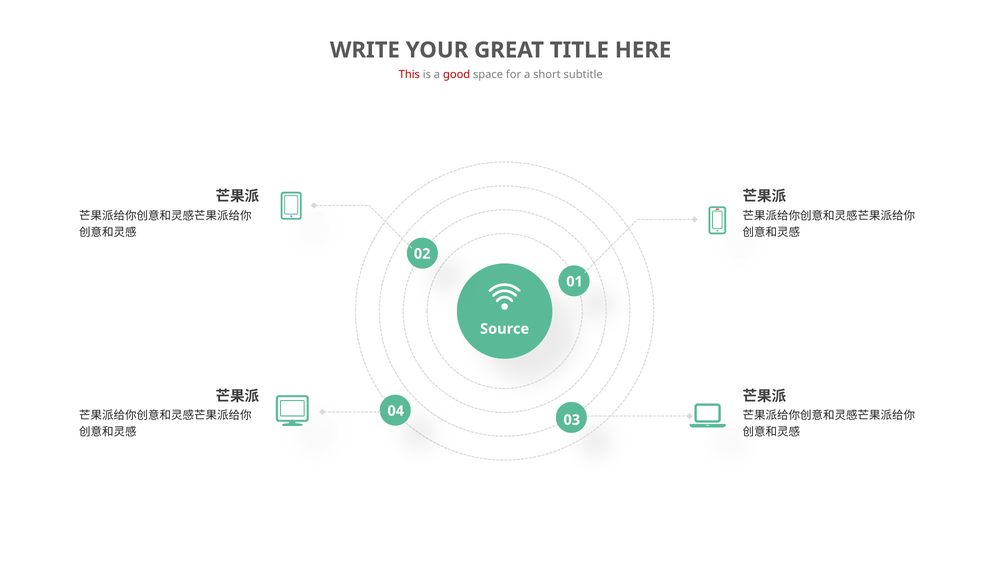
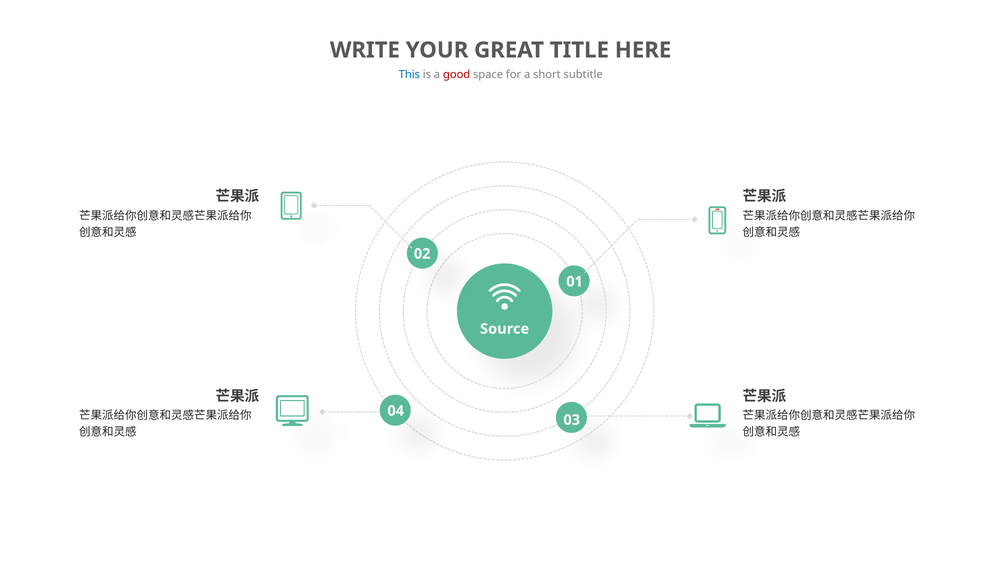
This colour: red -> blue (409, 75)
